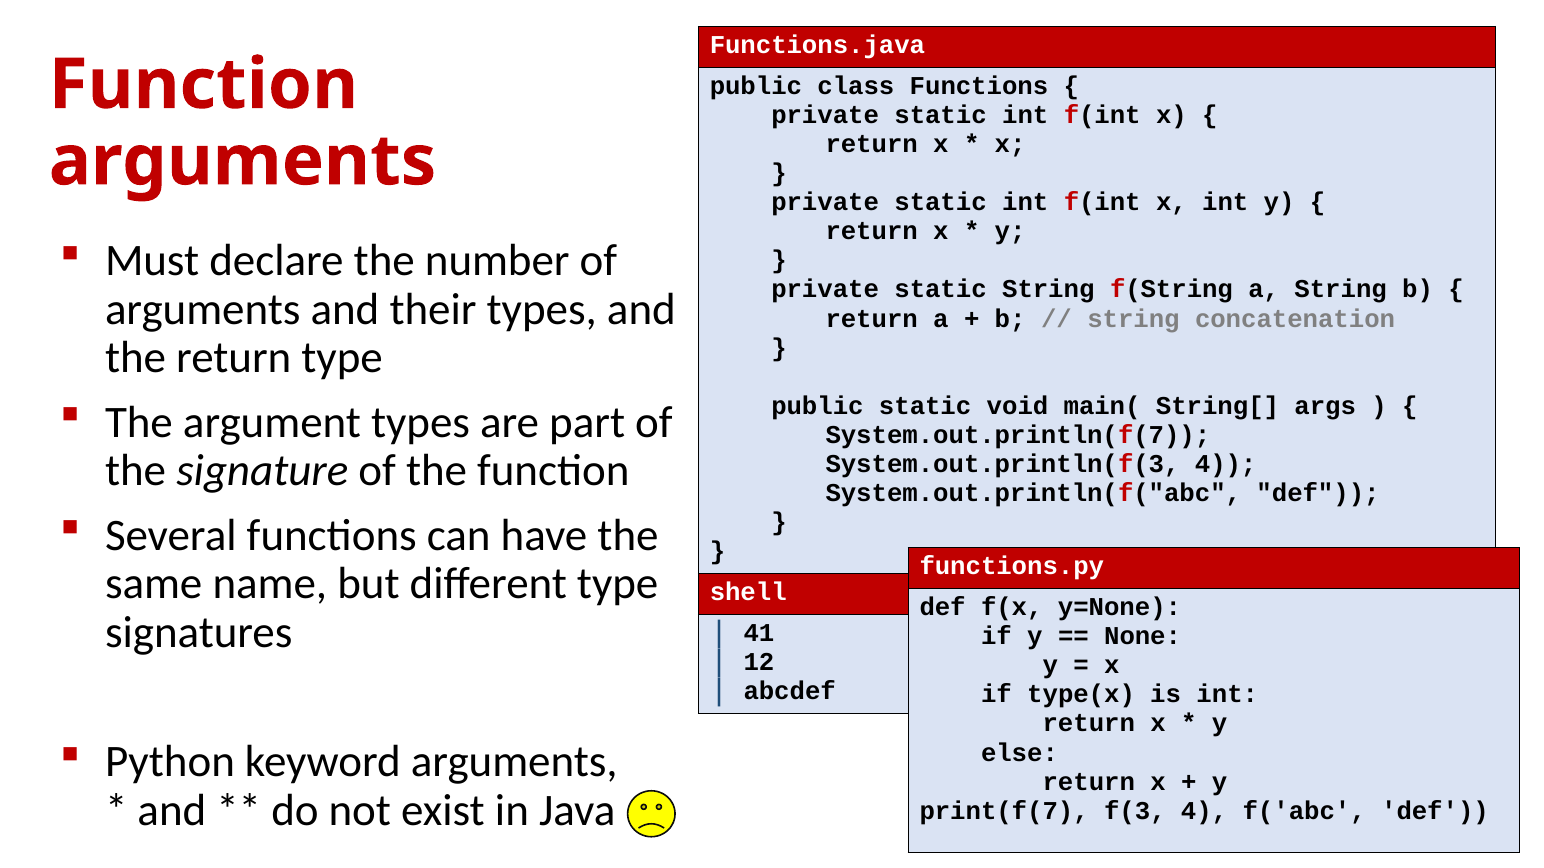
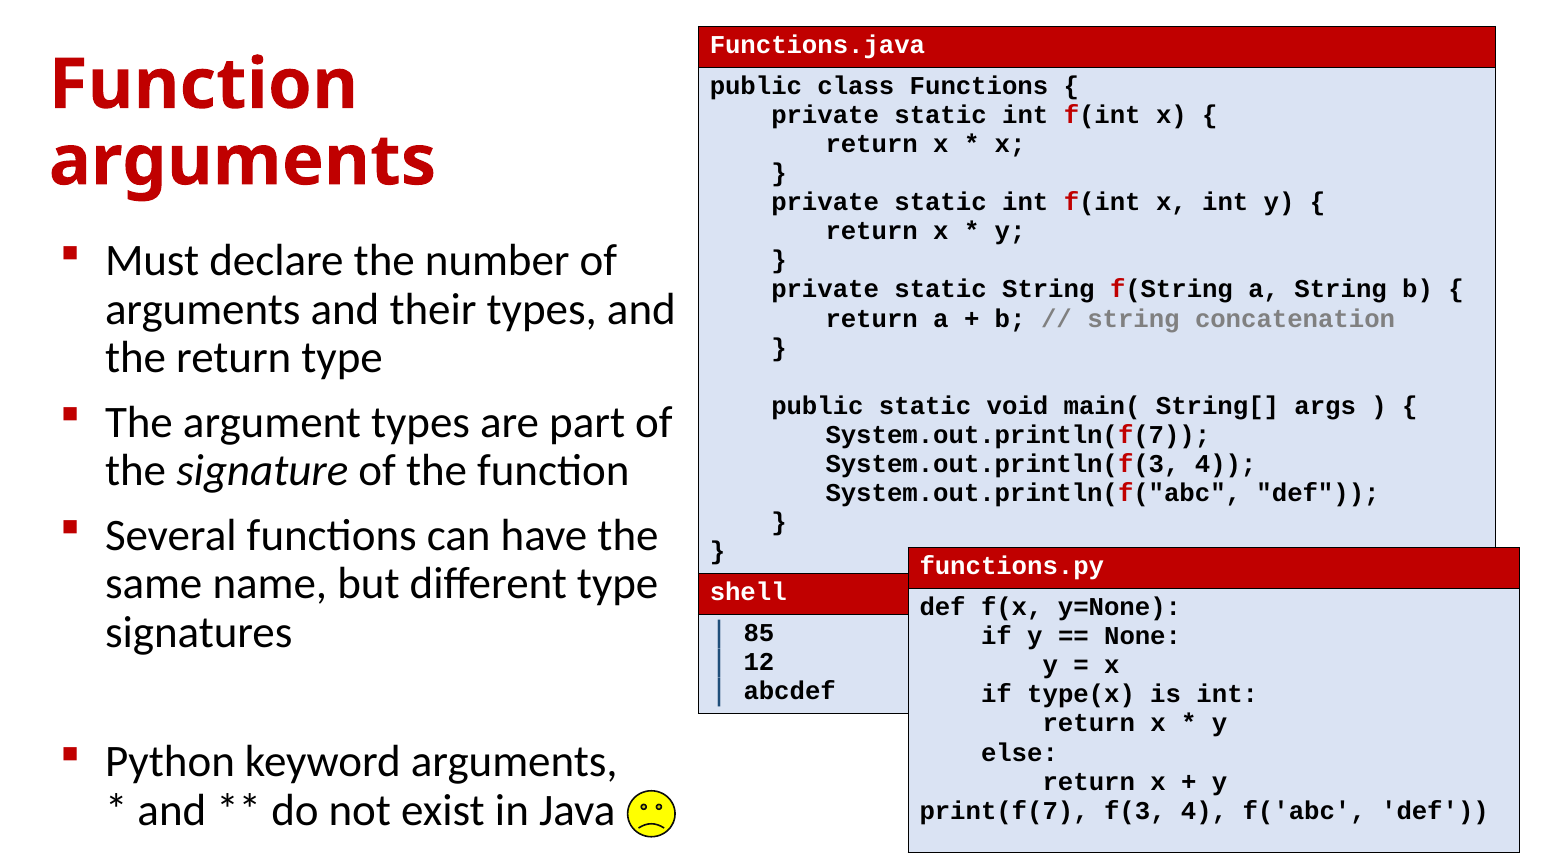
41: 41 -> 85 (759, 633)
